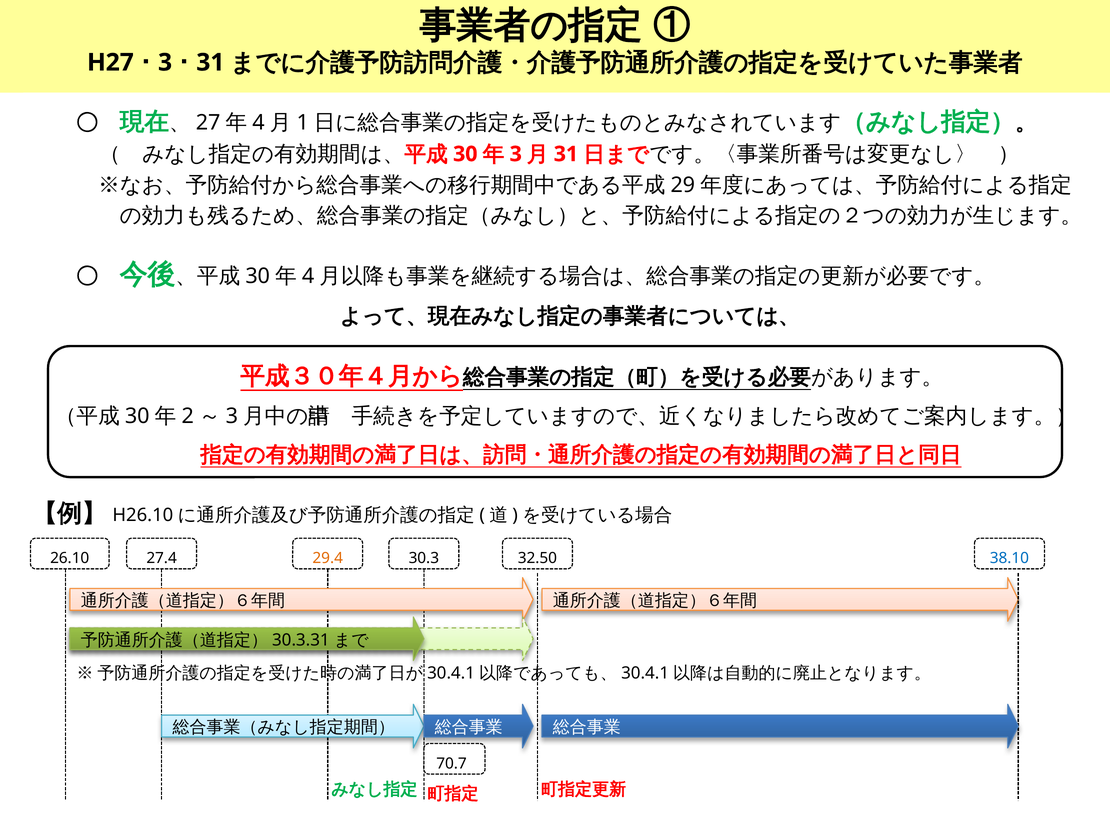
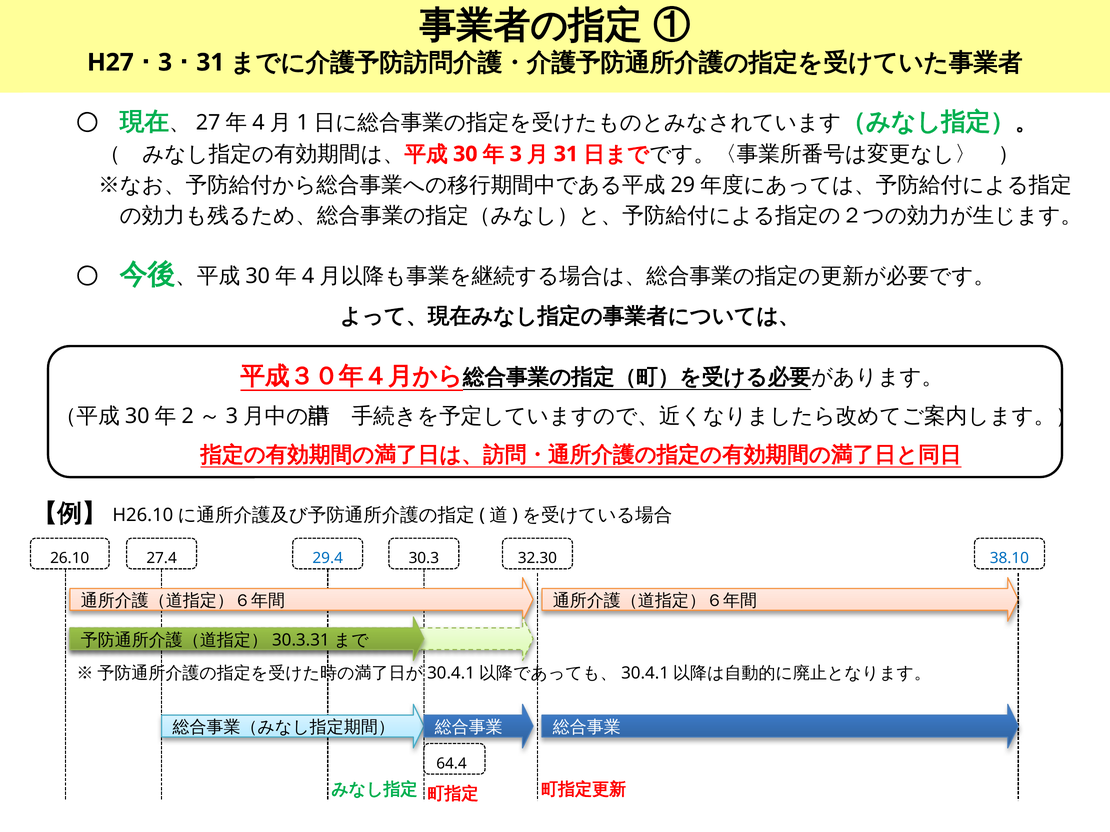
29.4 colour: orange -> blue (328, 559)
32.50: 32.50 -> 32.30 (537, 559)
70.7: 70.7 -> 64.4 (452, 764)
